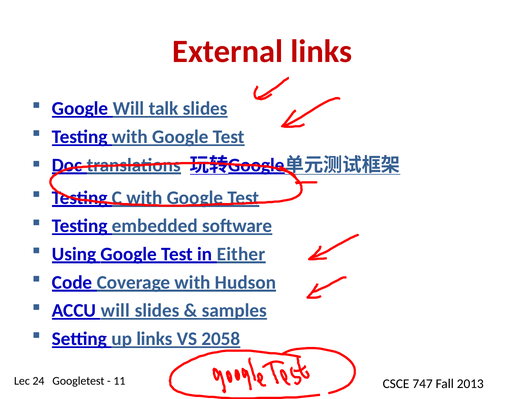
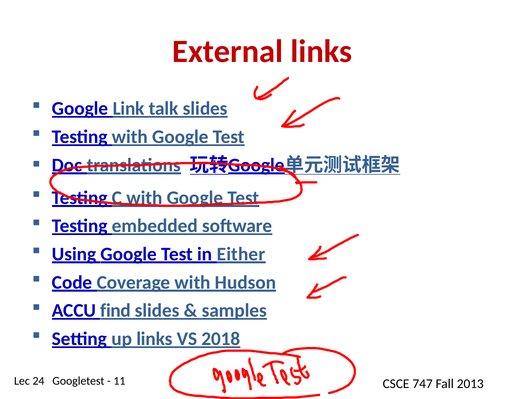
Google Will: Will -> Link (129, 109)
ACCU will: will -> find (116, 311)
2058: 2058 -> 2018 (221, 339)
